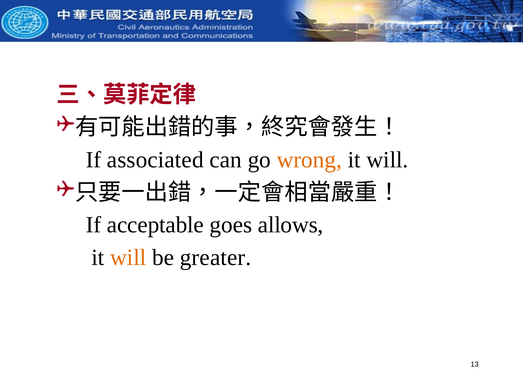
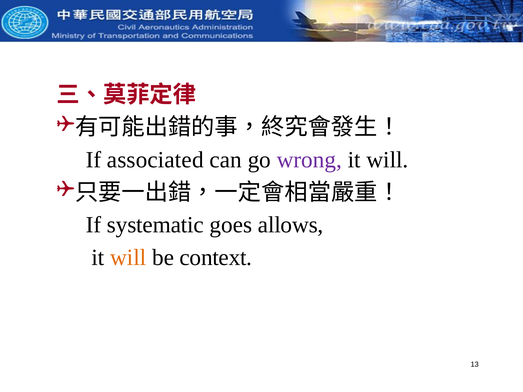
wrong colour: orange -> purple (309, 160)
acceptable: acceptable -> systematic (155, 225)
greater: greater -> context (216, 258)
